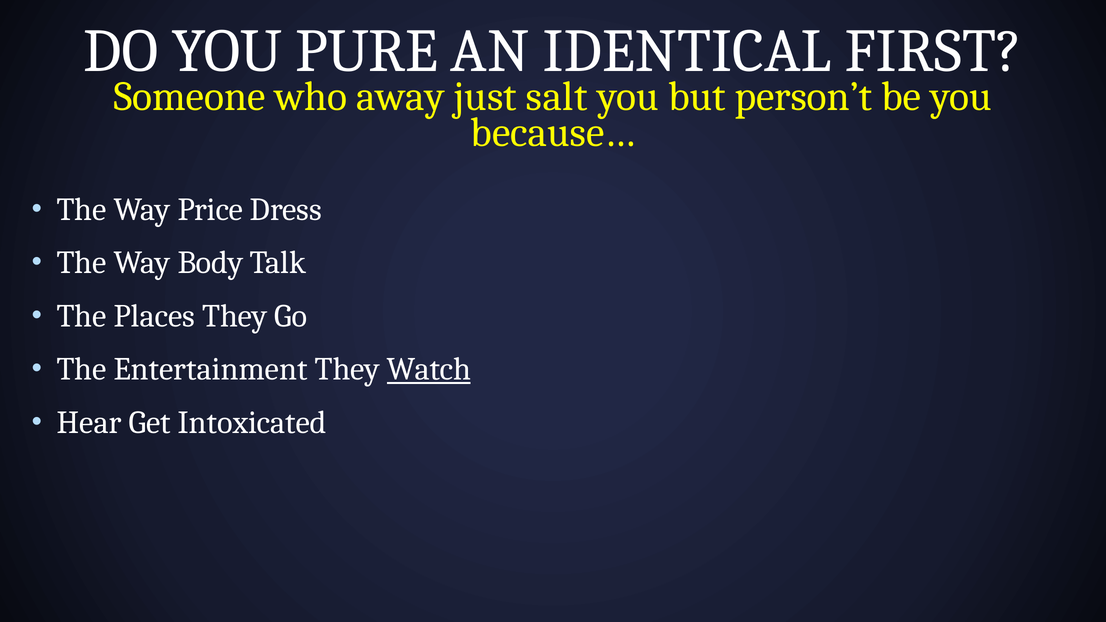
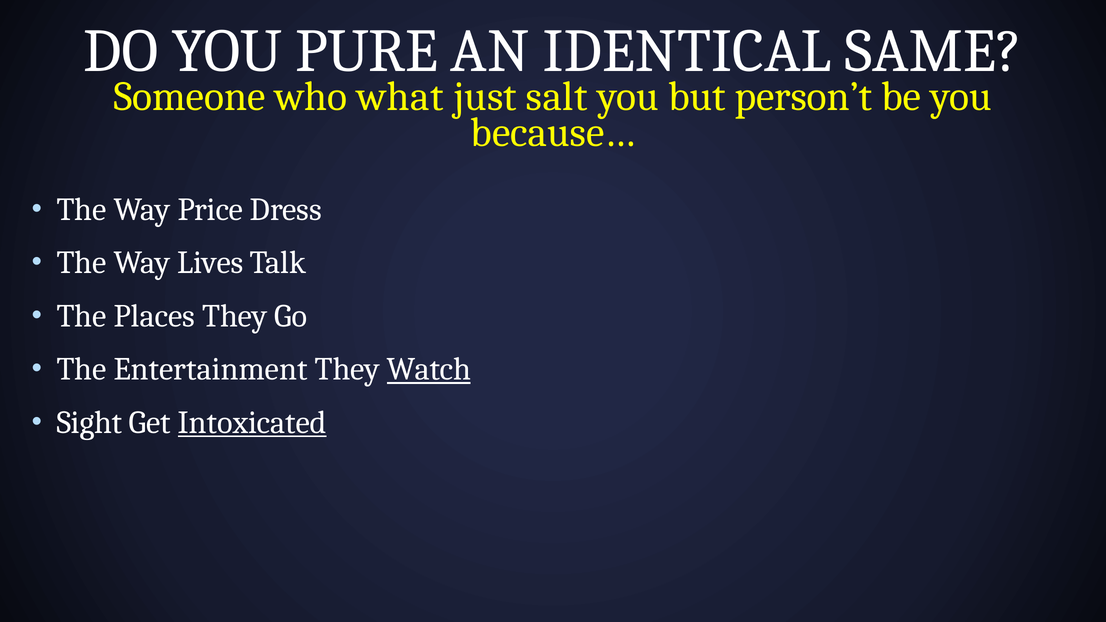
FIRST: FIRST -> SAME (933, 51)
away: away -> what (400, 97)
Body: Body -> Lives (210, 263)
Hear: Hear -> Sight (89, 423)
Intoxicated underline: none -> present (252, 423)
